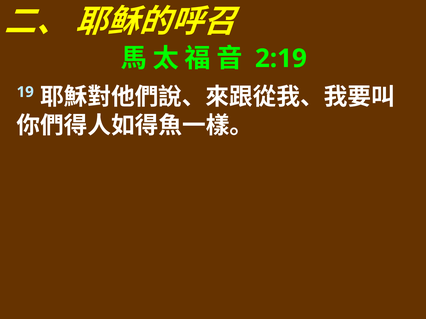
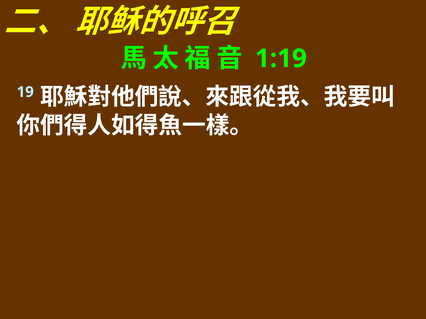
2:19: 2:19 -> 1:19 (281, 59)
